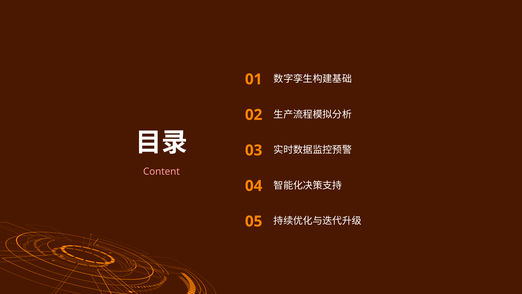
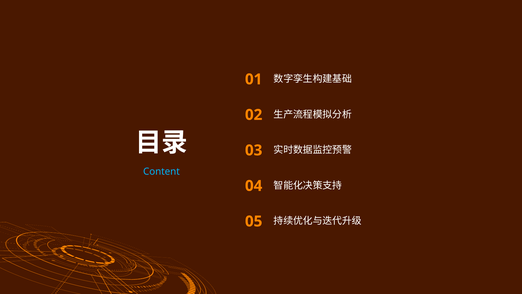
Content colour: pink -> light blue (161, 171)
